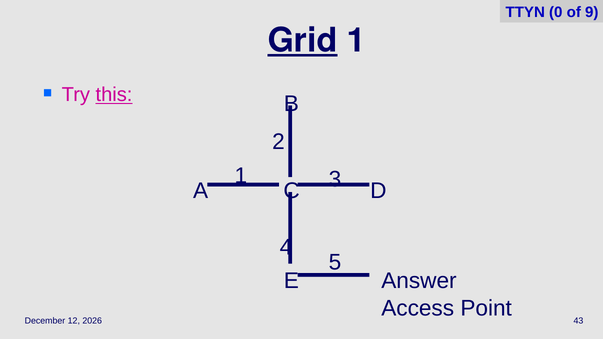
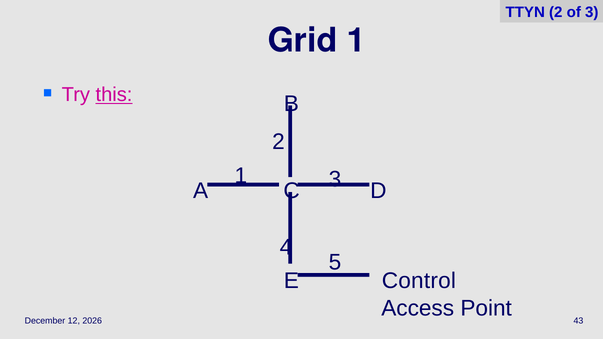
TTYN 0: 0 -> 2 (556, 12)
of 9: 9 -> 3 (592, 12)
Grid underline: present -> none (302, 41)
Answer: Answer -> Control (419, 281)
